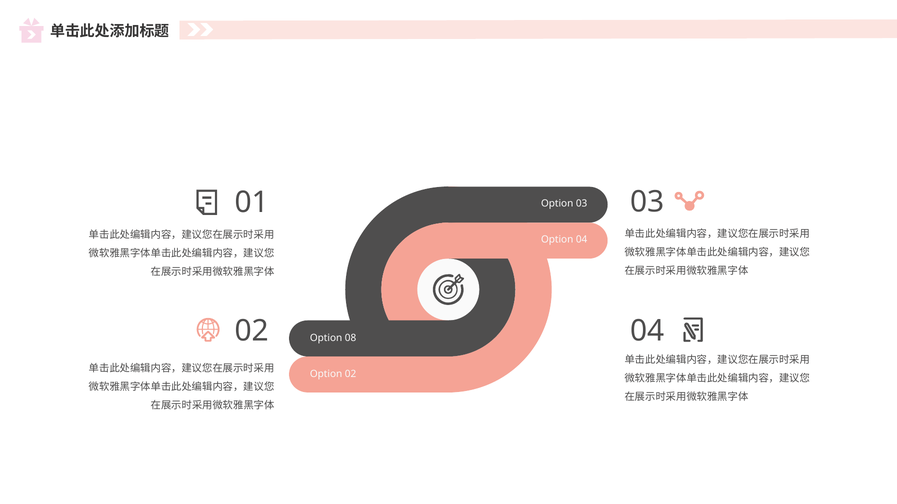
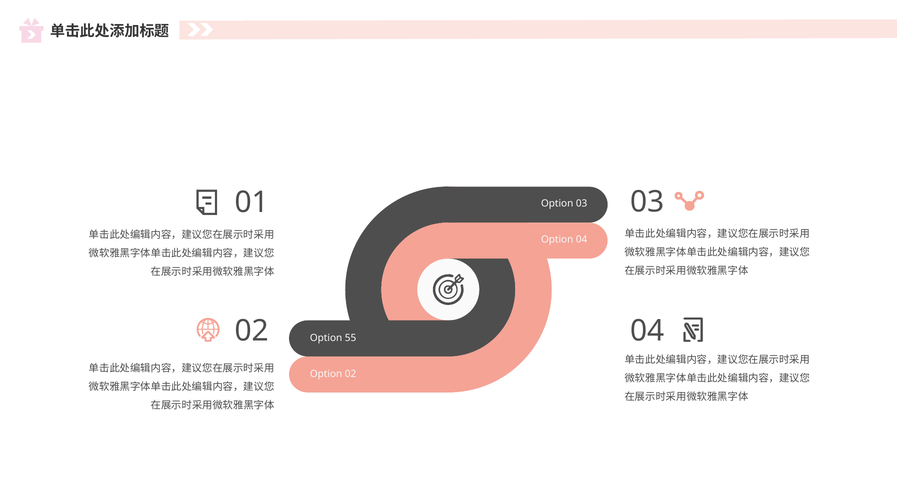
08: 08 -> 55 (351, 338)
